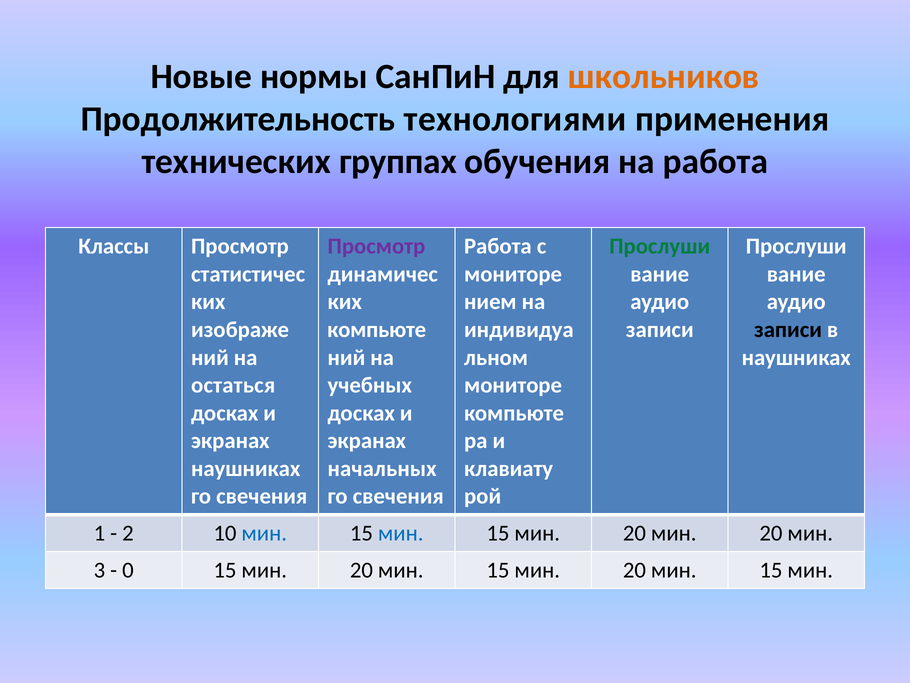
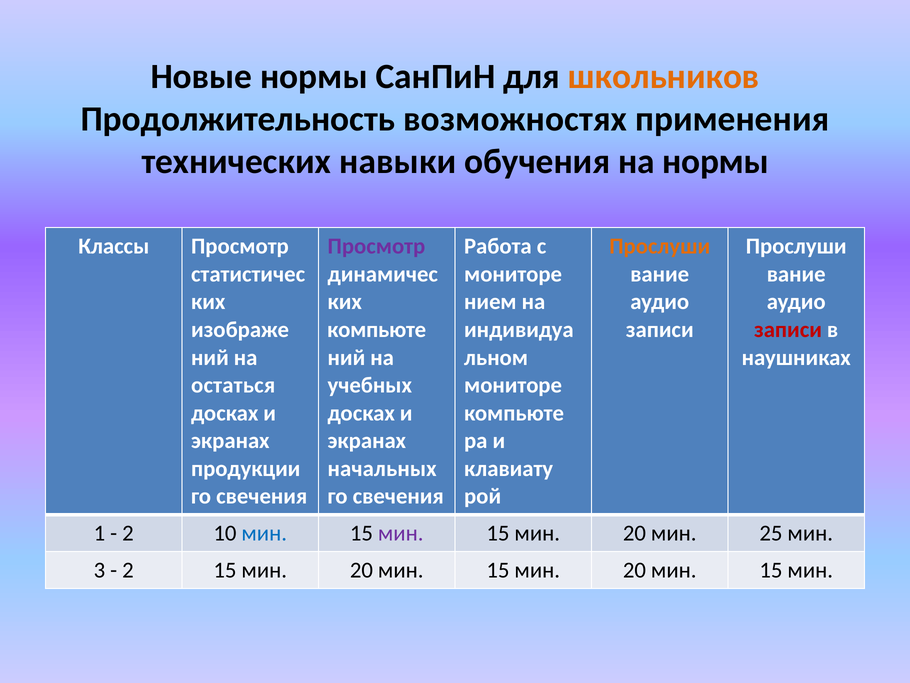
технологиями: технологиями -> возможностях (515, 119)
группах: группах -> навыки (398, 162)
на работа: работа -> нормы (716, 162)
Прослуши colour: green -> orange (660, 246)
записи colour: black -> red (788, 330)
наушниках: наушниках -> продукции (246, 468)
мин colour: blue -> purple (401, 533)
20 мин 20: 20 -> 25 (771, 533)
0: 0 -> 2 (128, 570)
